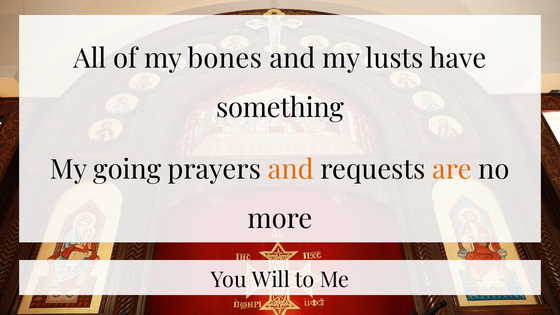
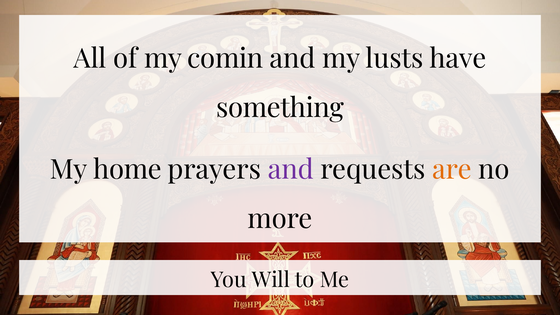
bones: bones -> comin (225, 59)
going: going -> home (127, 170)
and colour: orange -> purple (291, 170)
